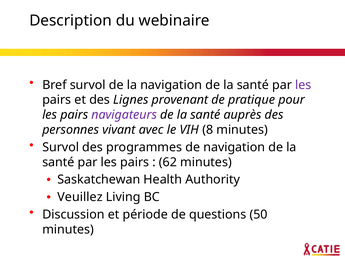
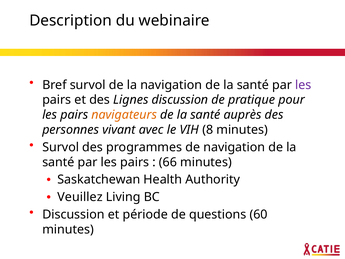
Lignes provenant: provenant -> discussion (180, 100)
navigateurs colour: purple -> orange (124, 115)
62: 62 -> 66 (168, 162)
50: 50 -> 60 (259, 214)
